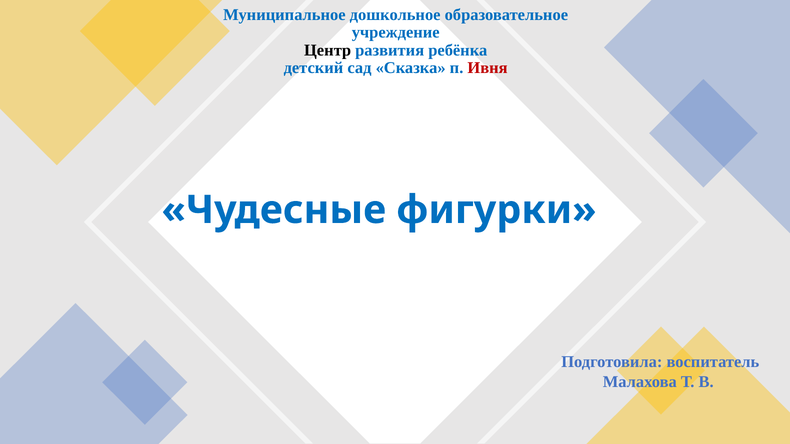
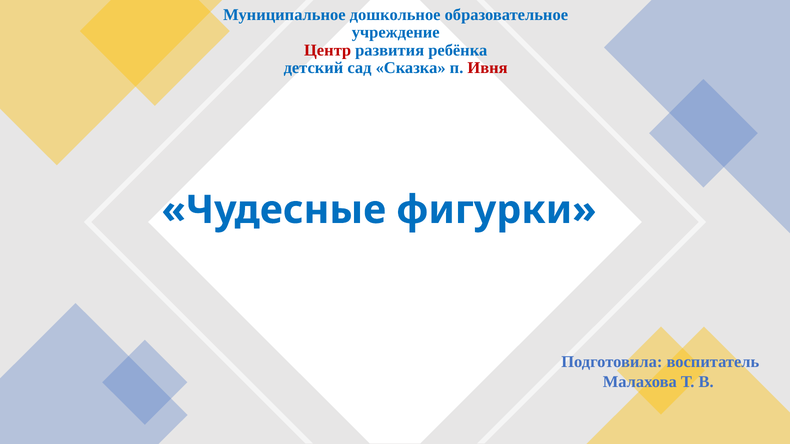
Центр colour: black -> red (328, 50)
